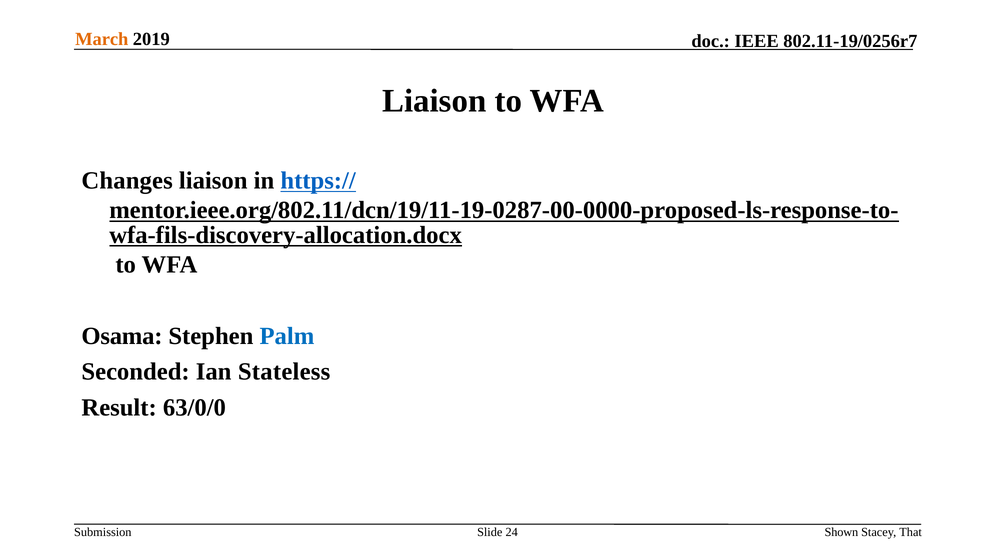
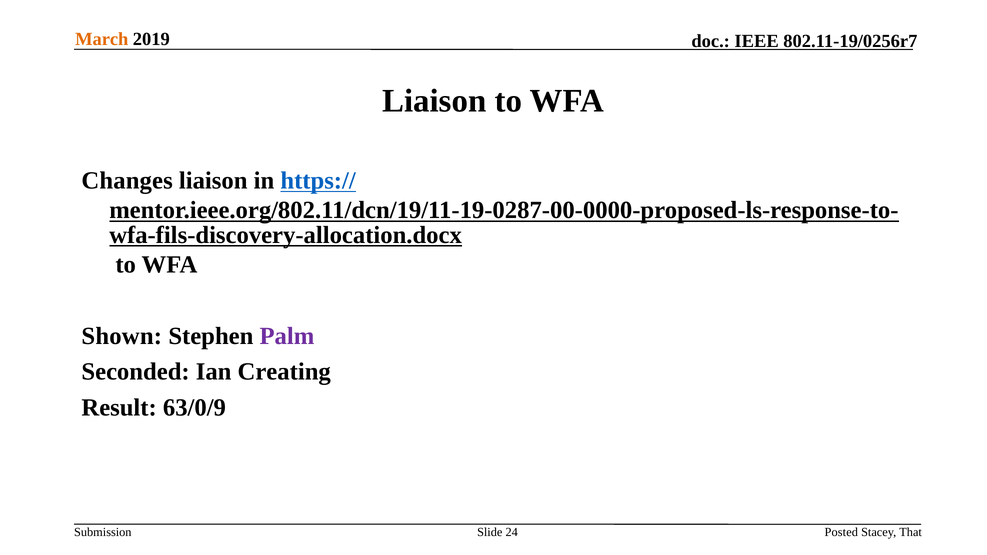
Osama: Osama -> Shown (122, 336)
Palm colour: blue -> purple (287, 336)
Stateless: Stateless -> Creating (284, 372)
63/0/0: 63/0/0 -> 63/0/9 (194, 408)
Shown: Shown -> Posted (841, 532)
